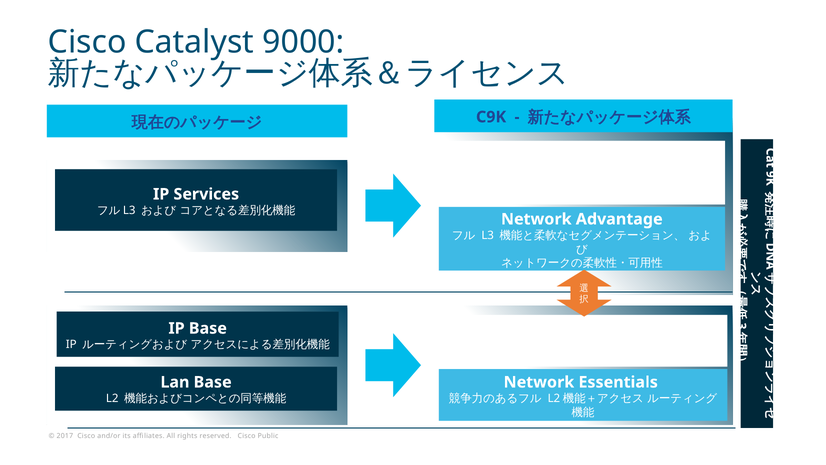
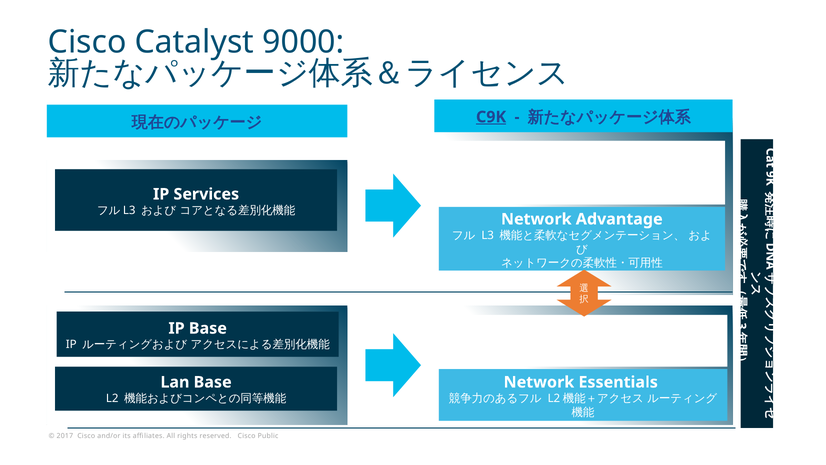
C9K underline: none -> present (491, 117)
